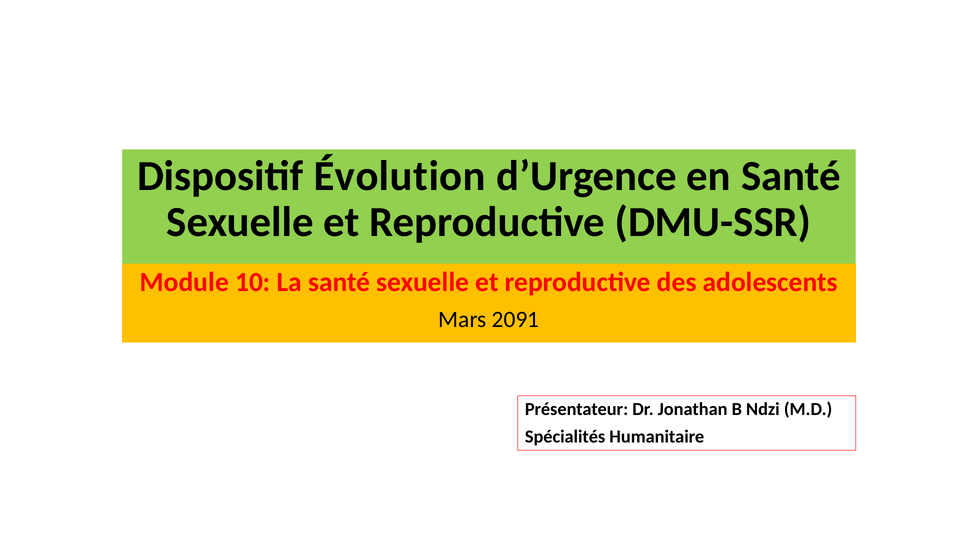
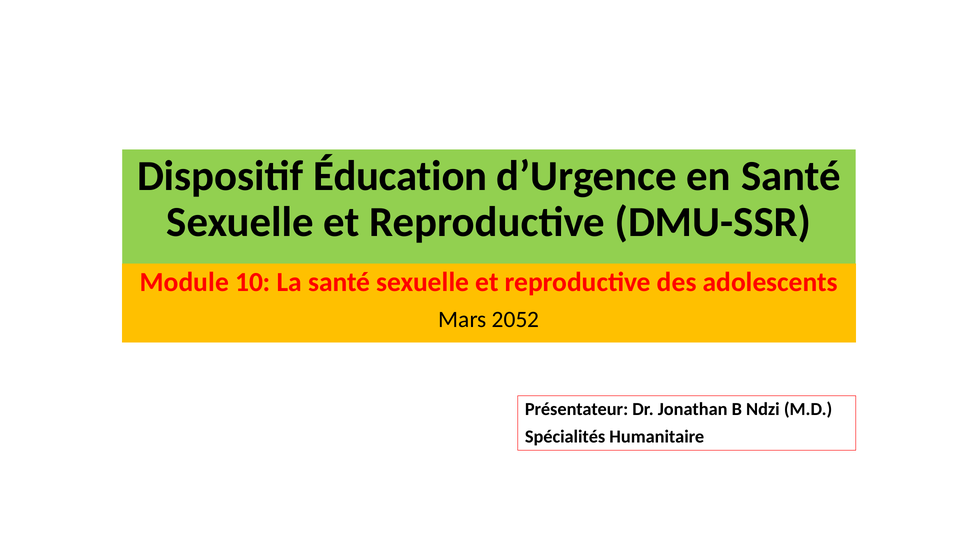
Évolution: Évolution -> Éducation (400, 176)
2091: 2091 -> 2052 (516, 320)
